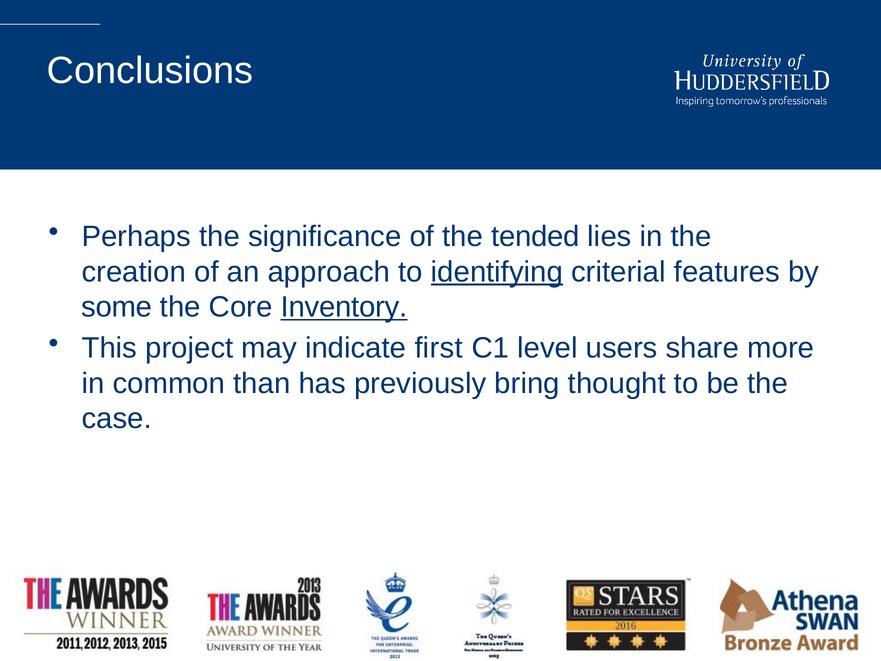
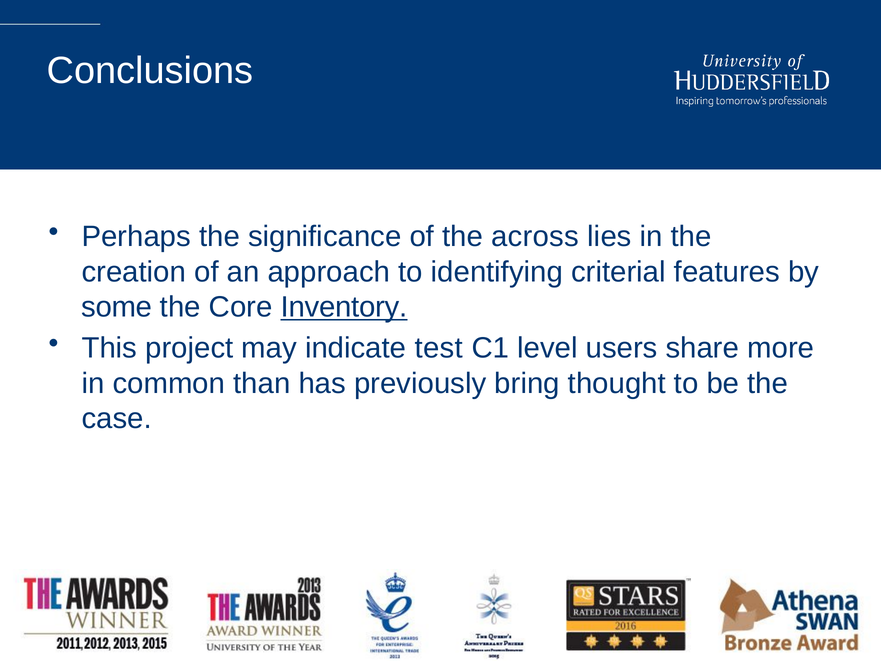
tended: tended -> across (535, 237)
identifying underline: present -> none (497, 272)
first: first -> test (439, 348)
